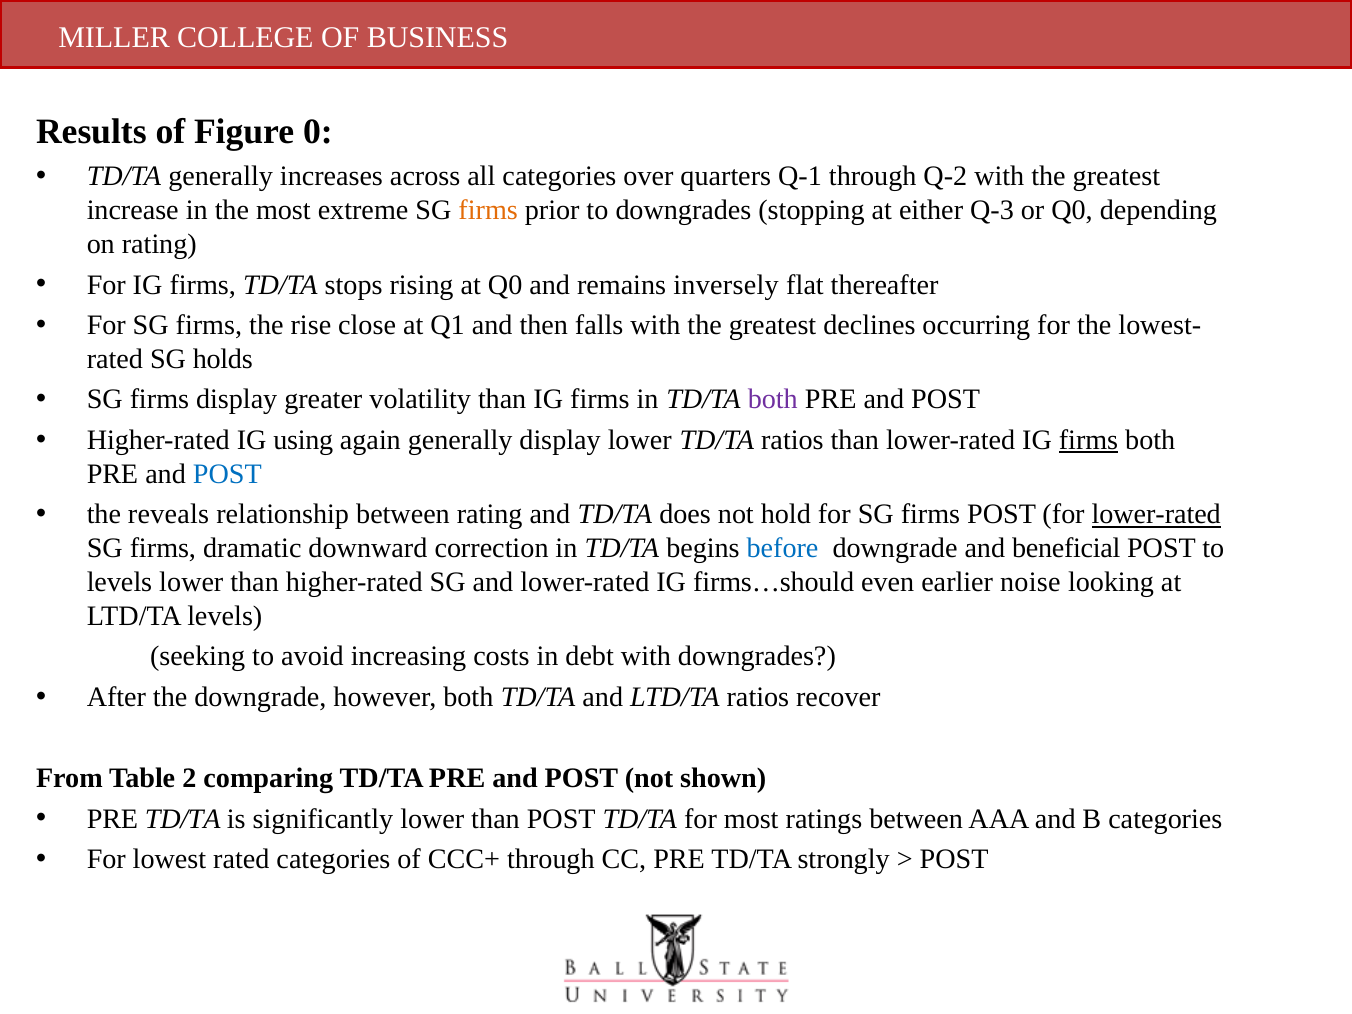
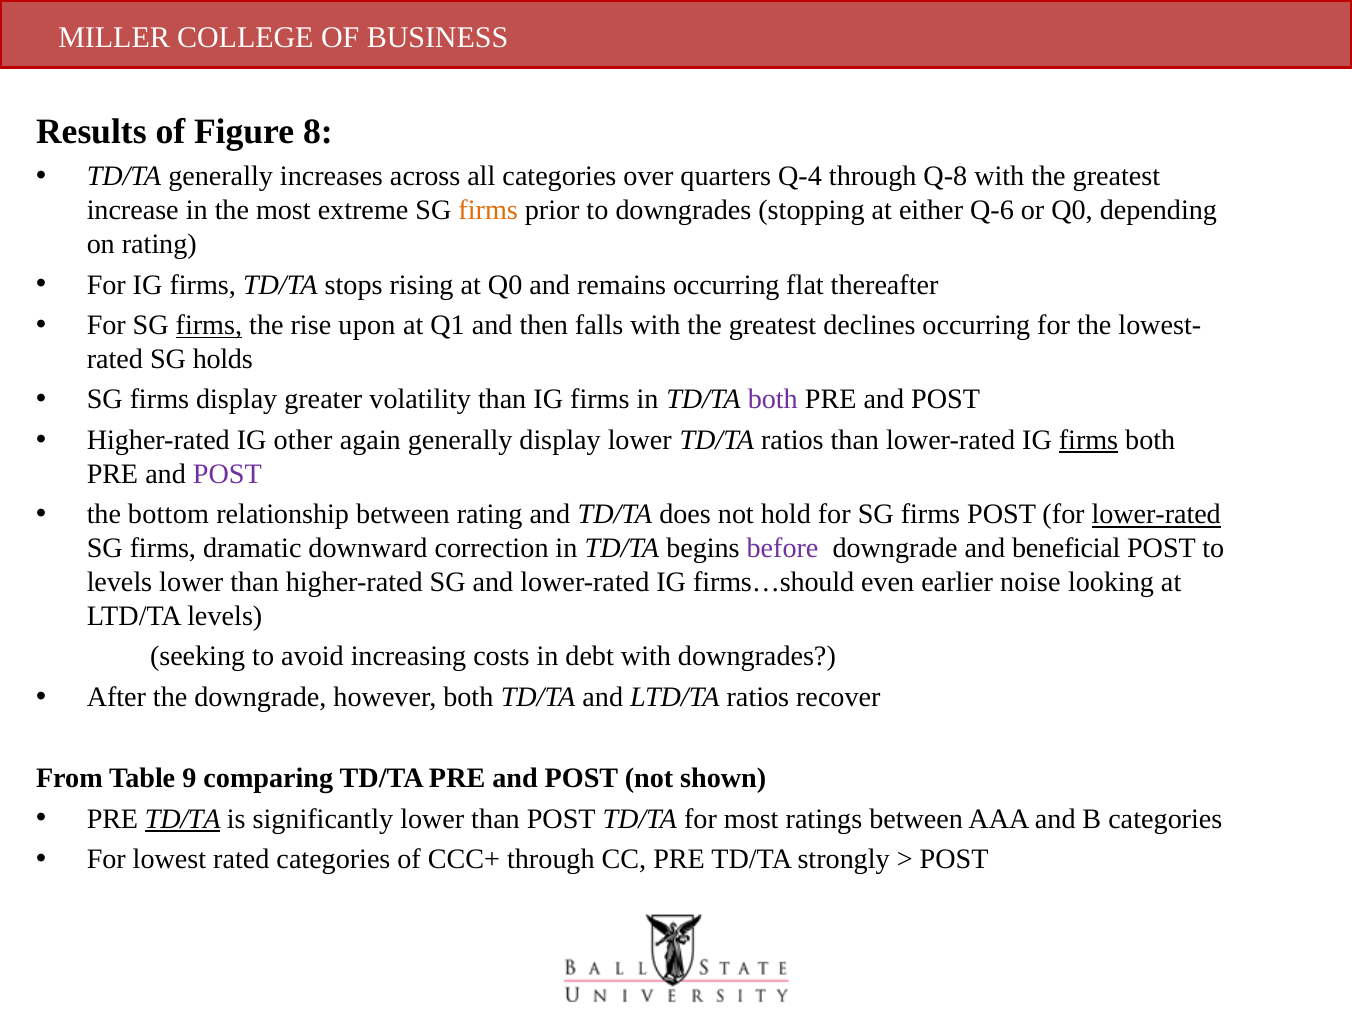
0: 0 -> 8 (318, 132)
Q-1: Q-1 -> Q-4 (800, 177)
Q-2: Q-2 -> Q-8 (945, 177)
Q-3: Q-3 -> Q-6 (992, 210)
remains inversely: inversely -> occurring (726, 285)
firms underline: none -> present (209, 325)
close: close -> upon (367, 325)
using: using -> other (303, 440)
POST colour: blue -> purple (227, 474)
reveals: reveals -> bottom (168, 515)
before colour: blue -> purple (783, 548)
2: 2 -> 9 (189, 778)
TD/TA underline: none -> present (183, 819)
